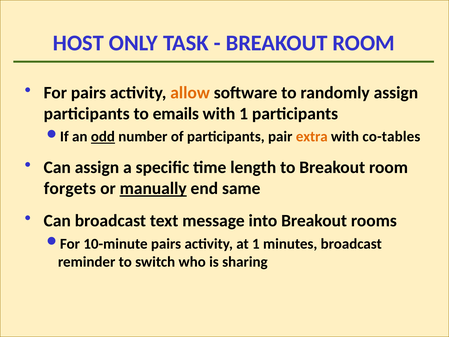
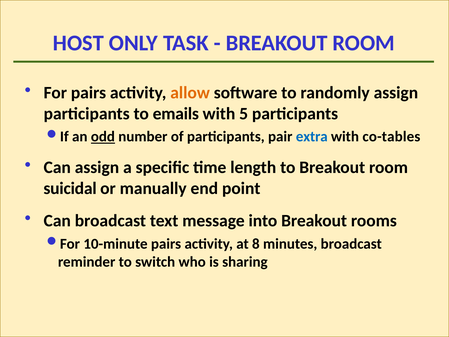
with 1: 1 -> 5 (244, 113)
extra colour: orange -> blue (312, 137)
forgets: forgets -> suicidal (70, 188)
manually underline: present -> none (153, 188)
same: same -> point (241, 188)
at 1: 1 -> 8 (256, 244)
